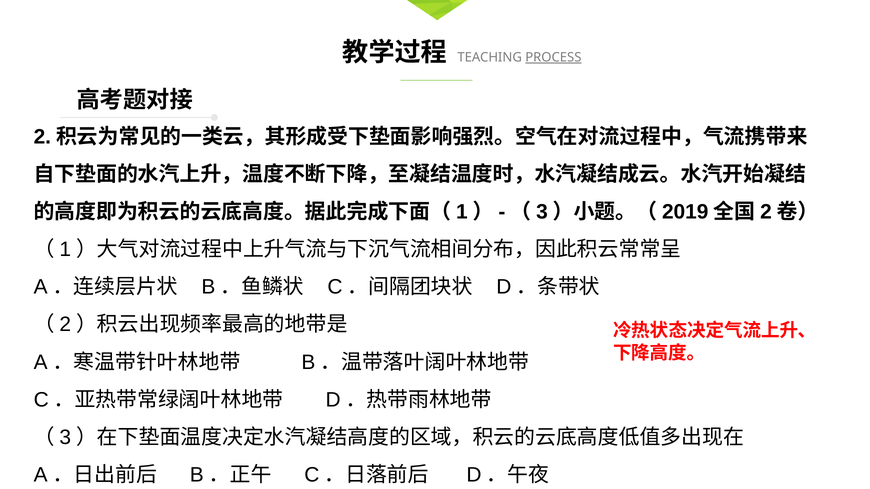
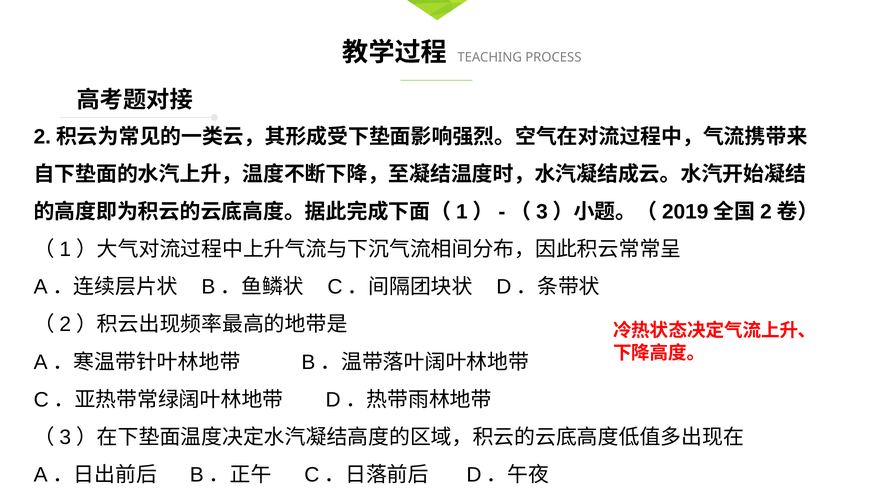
PROCESS underline: present -> none (553, 57)
